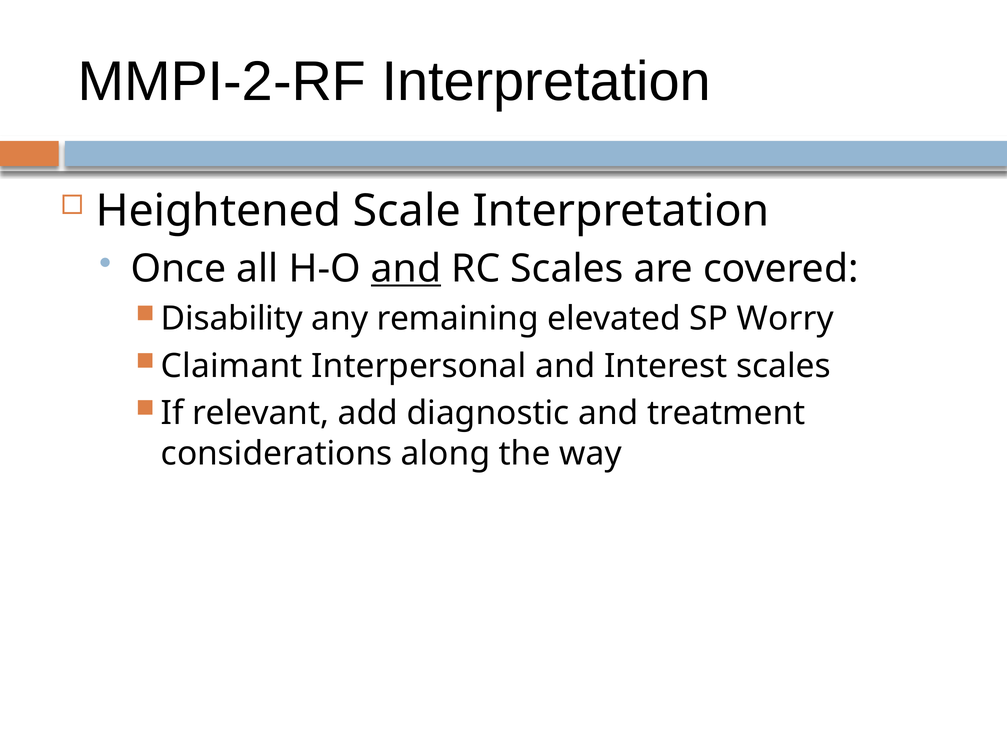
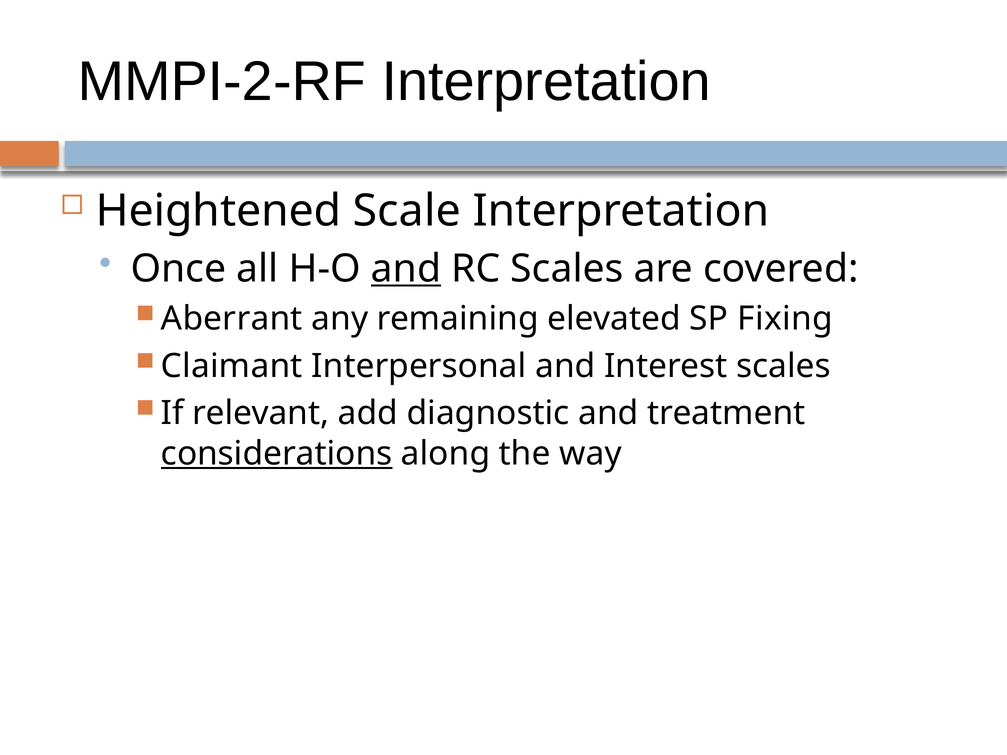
Disability: Disability -> Aberrant (232, 319)
Worry: Worry -> Fixing (785, 319)
considerations underline: none -> present (277, 454)
